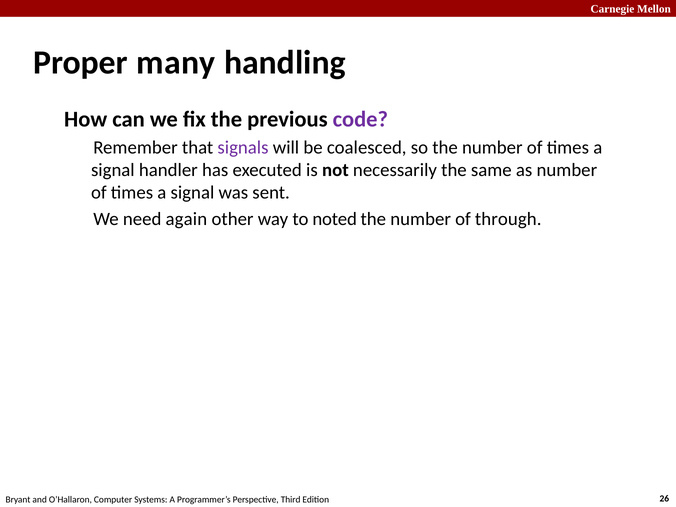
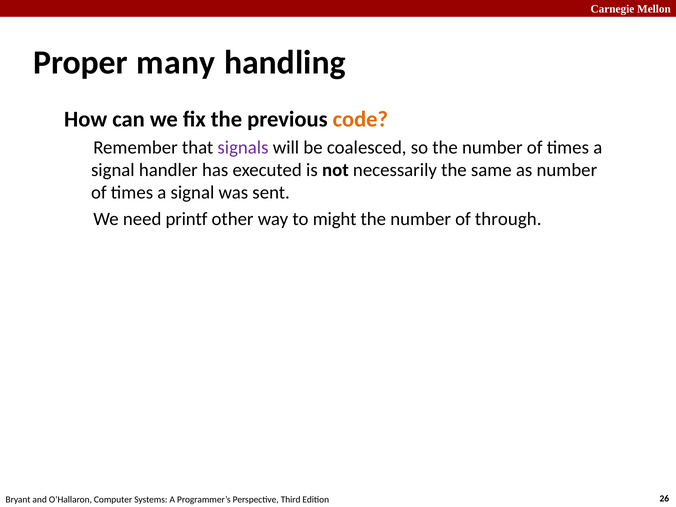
code colour: purple -> orange (360, 119)
again: again -> printf (187, 219)
noted: noted -> might (335, 219)
